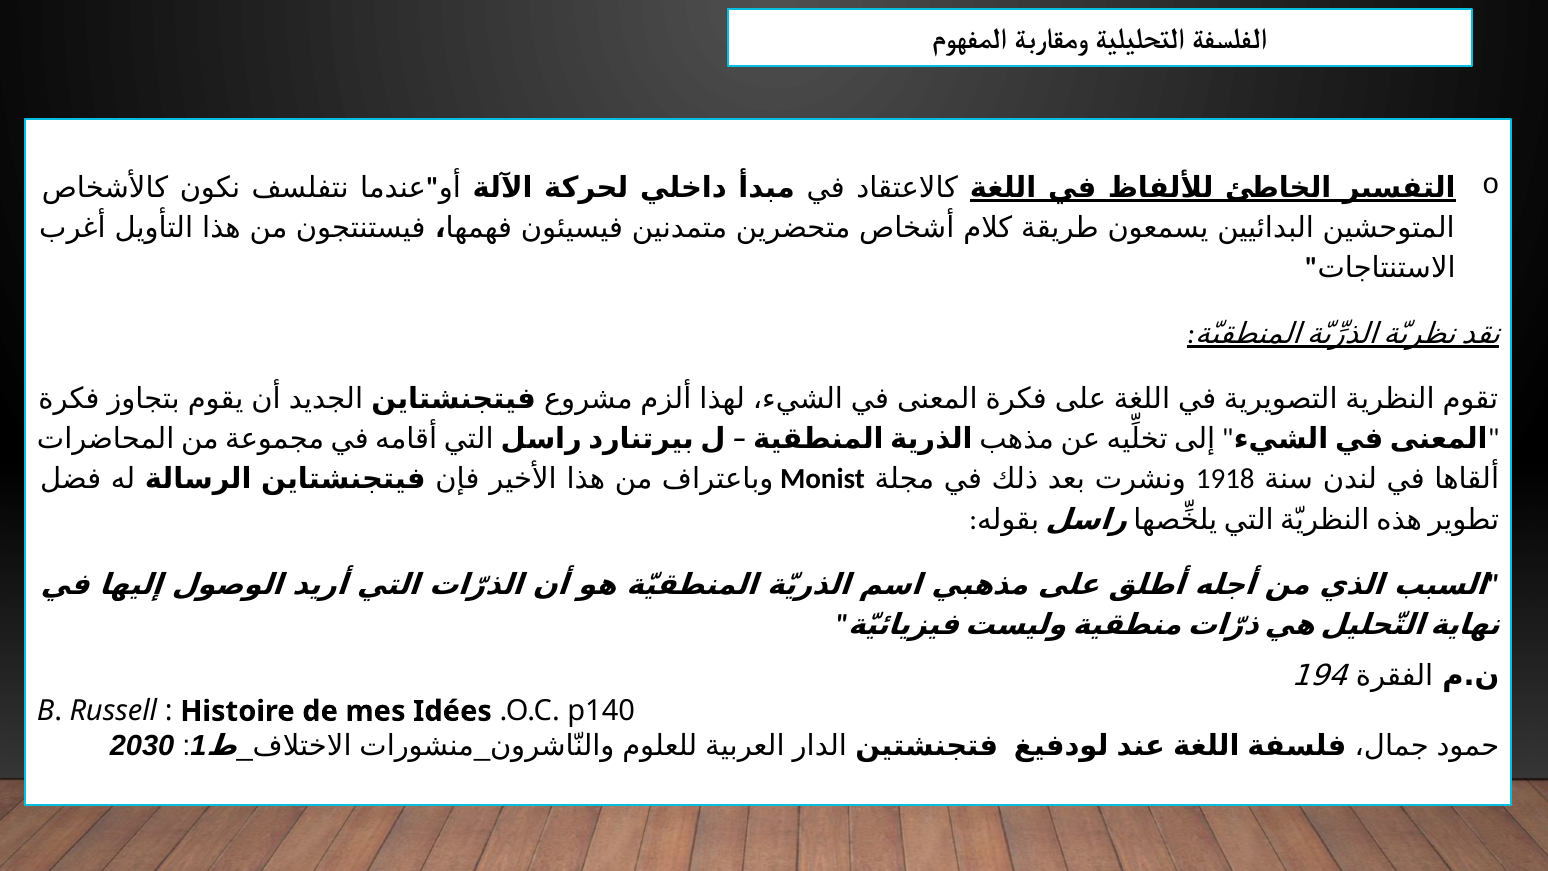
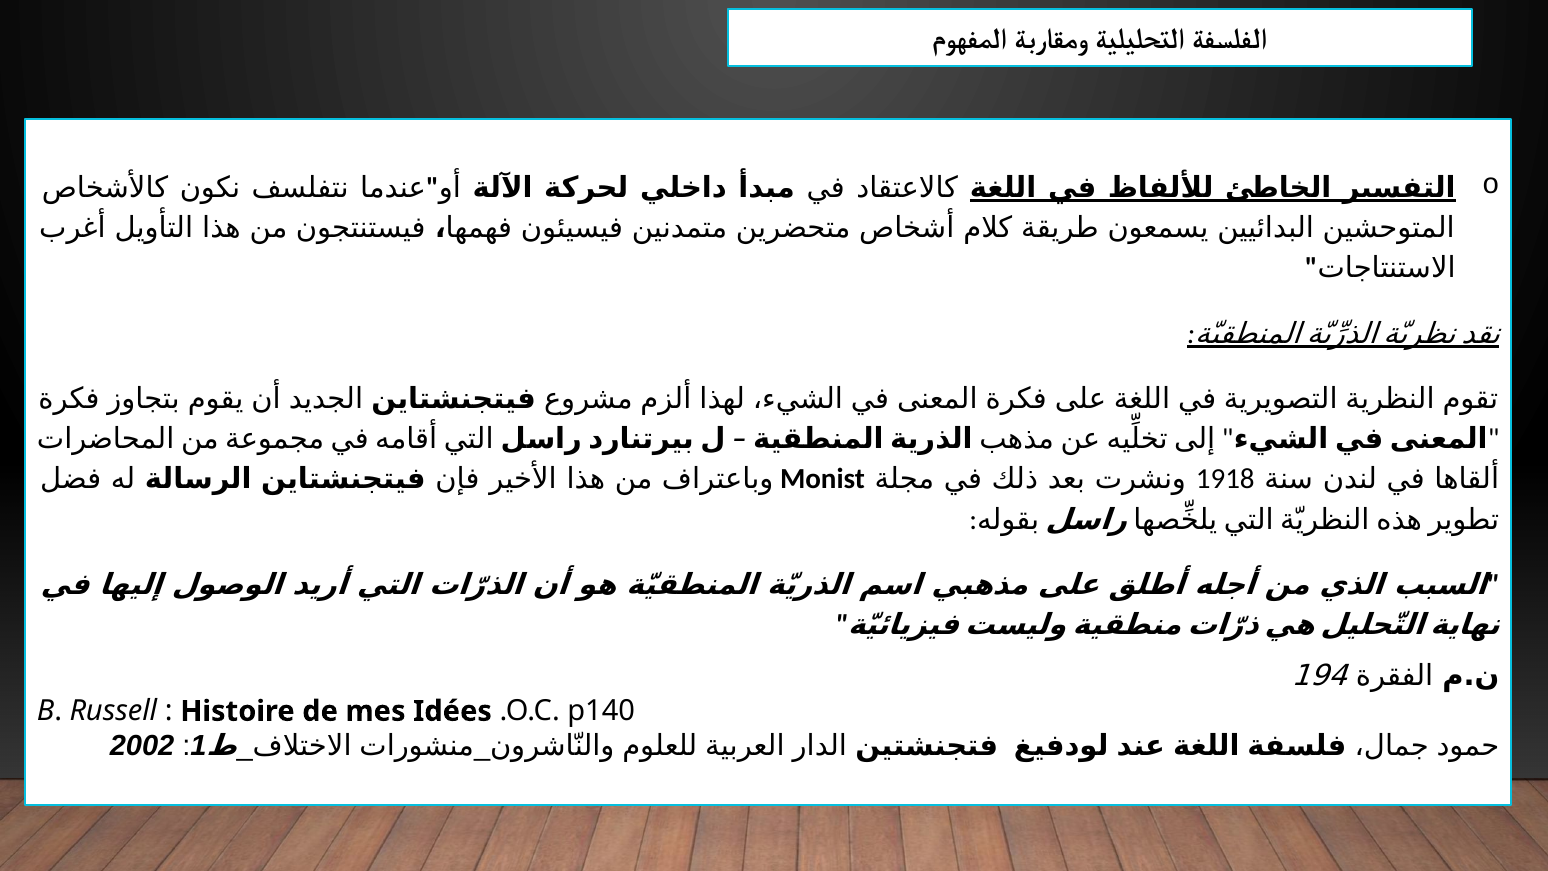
2030: 2030 -> 2002 (142, 746)
